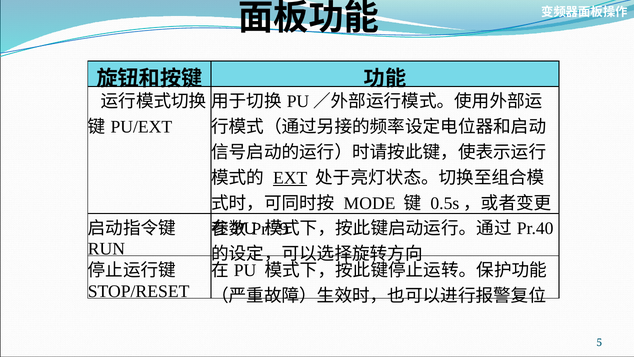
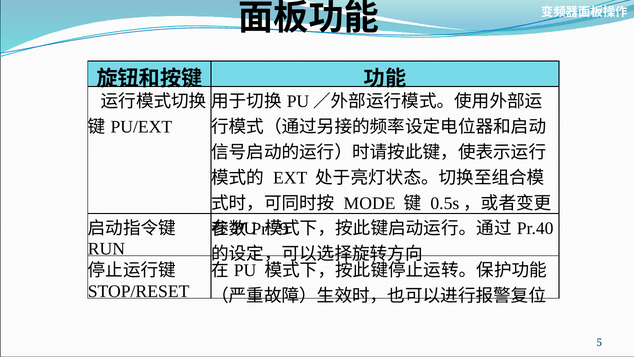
EXT underline: present -> none (290, 178)
